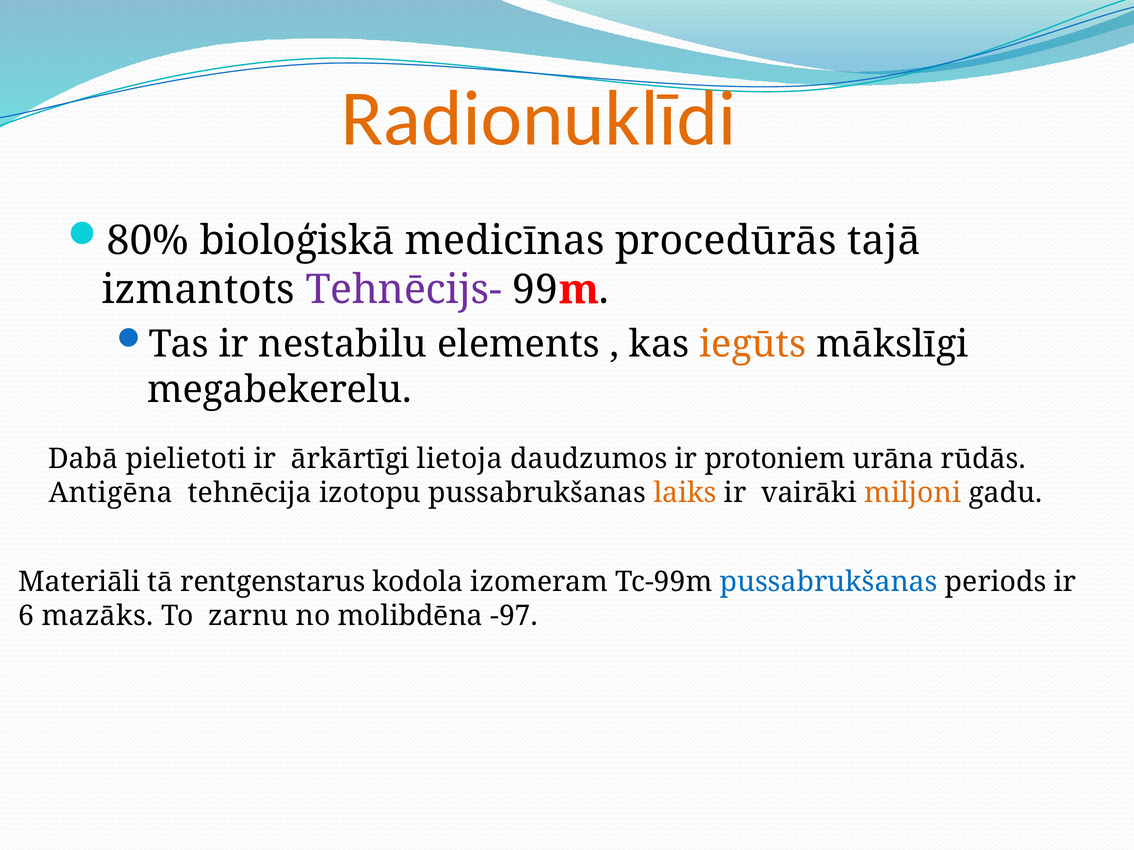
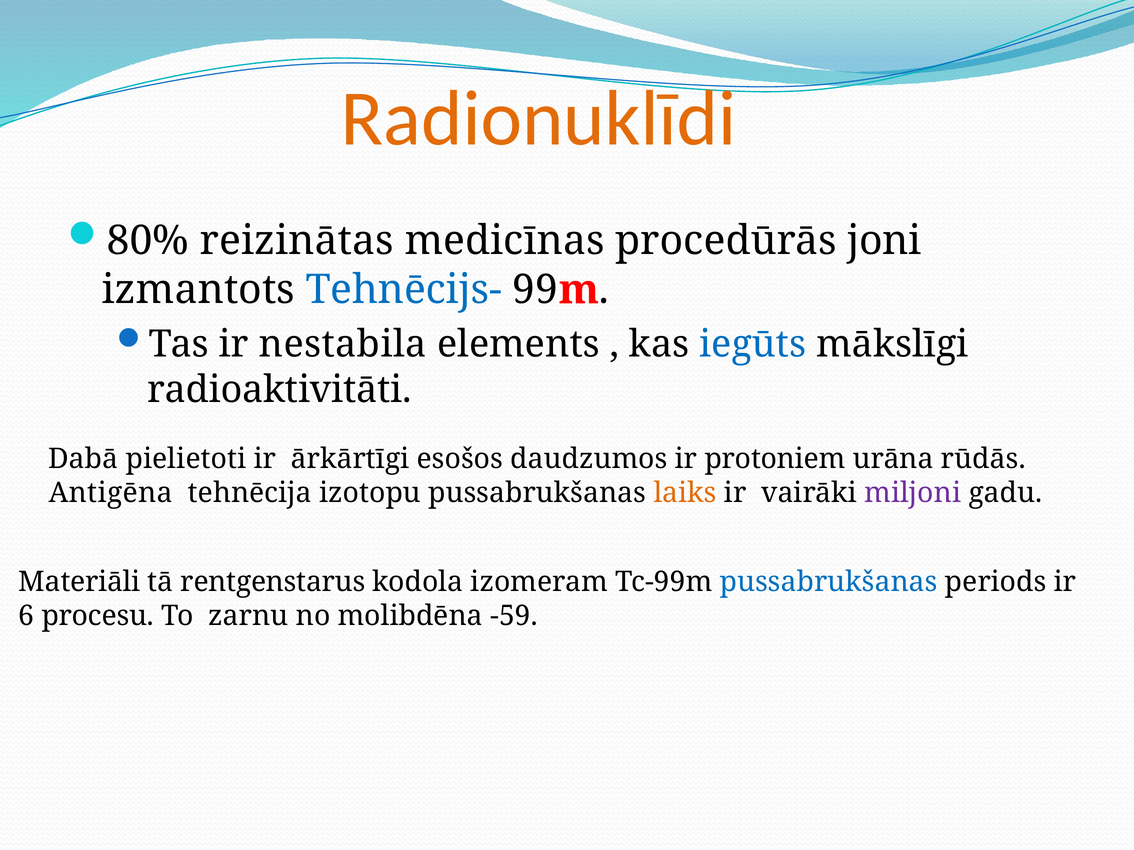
bioloģiskā: bioloģiskā -> reizinātas (297, 241)
tajā: tajā -> joni (884, 241)
Tehnēcijs- colour: purple -> blue (404, 290)
nestabilu: nestabilu -> nestabila (343, 345)
iegūts colour: orange -> blue (753, 345)
megabekerelu: megabekerelu -> radioaktivitāti (279, 390)
lietoja: lietoja -> esošos (460, 459)
miljoni colour: orange -> purple (913, 493)
mazāks: mazāks -> procesu (98, 616)
-97: -97 -> -59 (514, 616)
